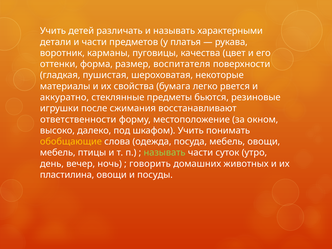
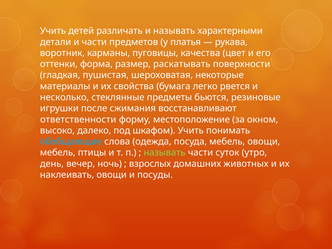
воспитателя: воспитателя -> раскатывать (182, 64)
аккуратно: аккуратно -> несколько (64, 97)
обобщающие colour: yellow -> light blue (71, 142)
говорить: говорить -> взрослых (150, 164)
пластилина: пластилина -> наклеивать (67, 175)
